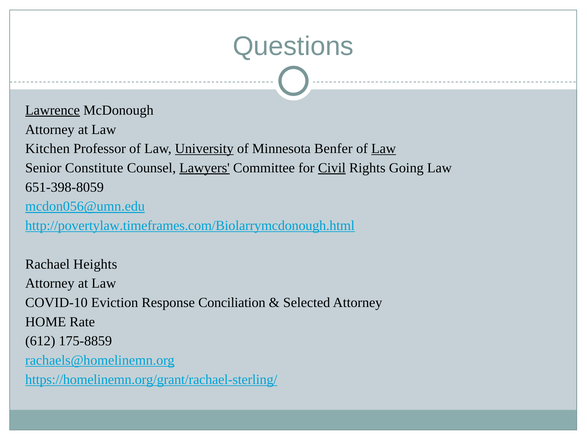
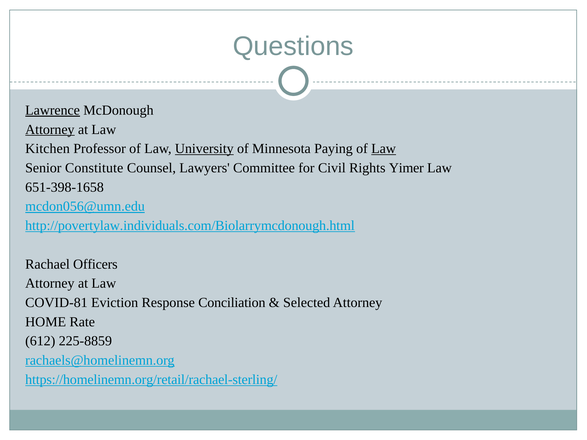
Attorney underline: none -> present (50, 130)
Benfer: Benfer -> Paying (333, 149)
Lawyers underline: present -> none (205, 168)
Civil underline: present -> none (332, 168)
Going: Going -> Yimer (406, 168)
651-398-8059: 651-398-8059 -> 651-398-1658 (65, 187)
http://povertylaw.timeframes.com/Biolarrymcdonough.html: http://povertylaw.timeframes.com/Biolarrymcdonough.html -> http://povertylaw.individuals.com/Biolarrymcdonough.html (190, 226)
Heights: Heights -> Officers (95, 264)
COVID-10: COVID-10 -> COVID-81 (56, 303)
175-8859: 175-8859 -> 225-8859 (85, 341)
https://homelinemn.org/grant/rachael-sterling/: https://homelinemn.org/grant/rachael-sterling/ -> https://homelinemn.org/retail/rachael-sterling/ (151, 380)
